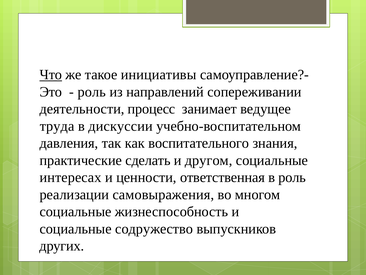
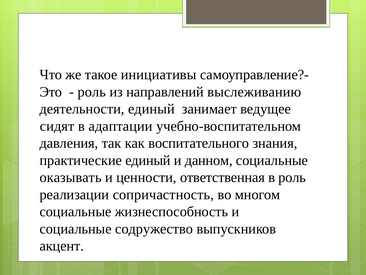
Что underline: present -> none (51, 75)
сопереживании: сопереживании -> выслеживанию (254, 92)
деятельности процесс: процесс -> единый (151, 109)
труда: труда -> сидят (57, 126)
дискуссии: дискуссии -> адаптации (121, 126)
практические сделать: сделать -> единый (148, 160)
другом: другом -> данном (209, 160)
интересах: интересах -> оказывать (71, 177)
самовыражения: самовыражения -> сопричастность (163, 194)
других: других -> акцент (62, 246)
